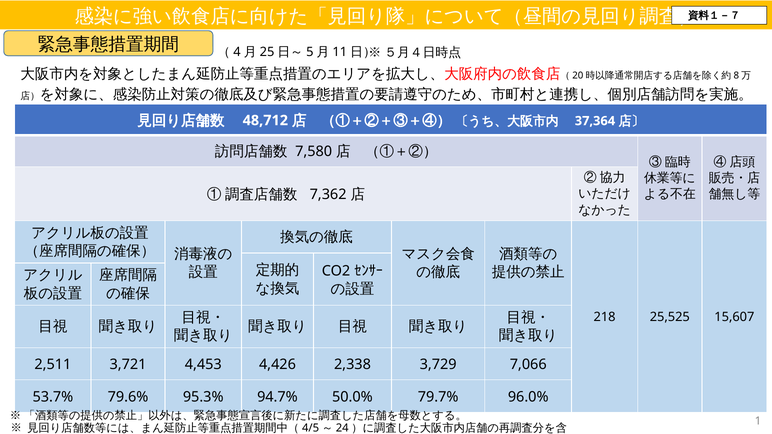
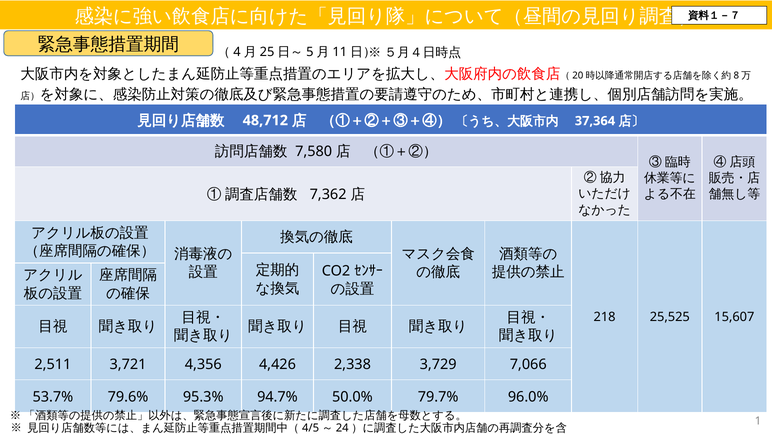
4,453: 4,453 -> 4,356 (203, 365)
